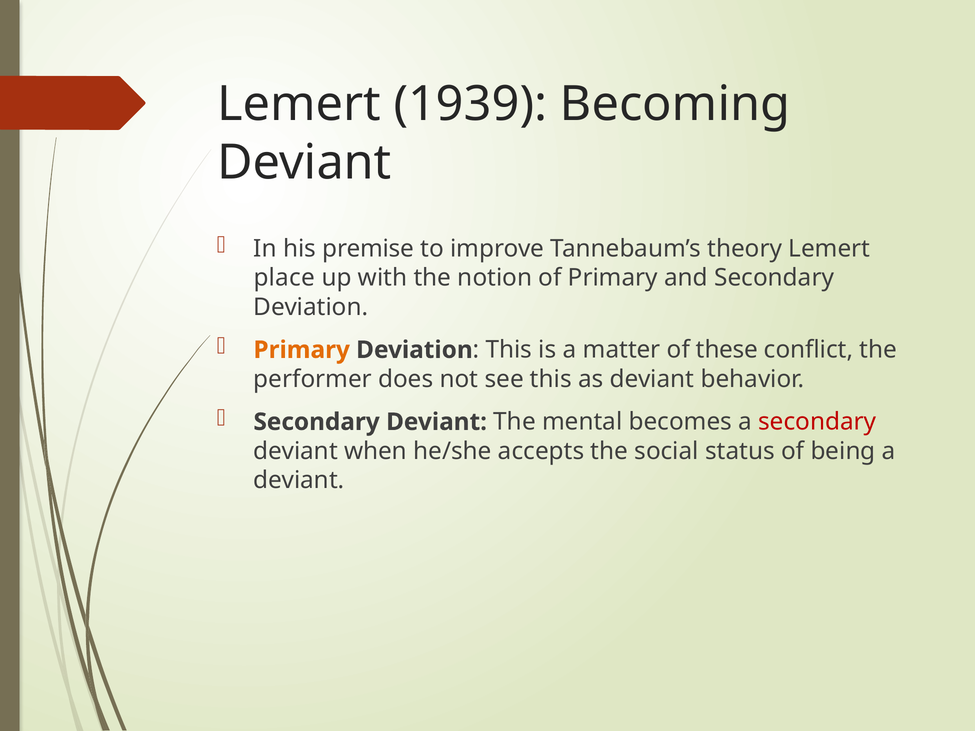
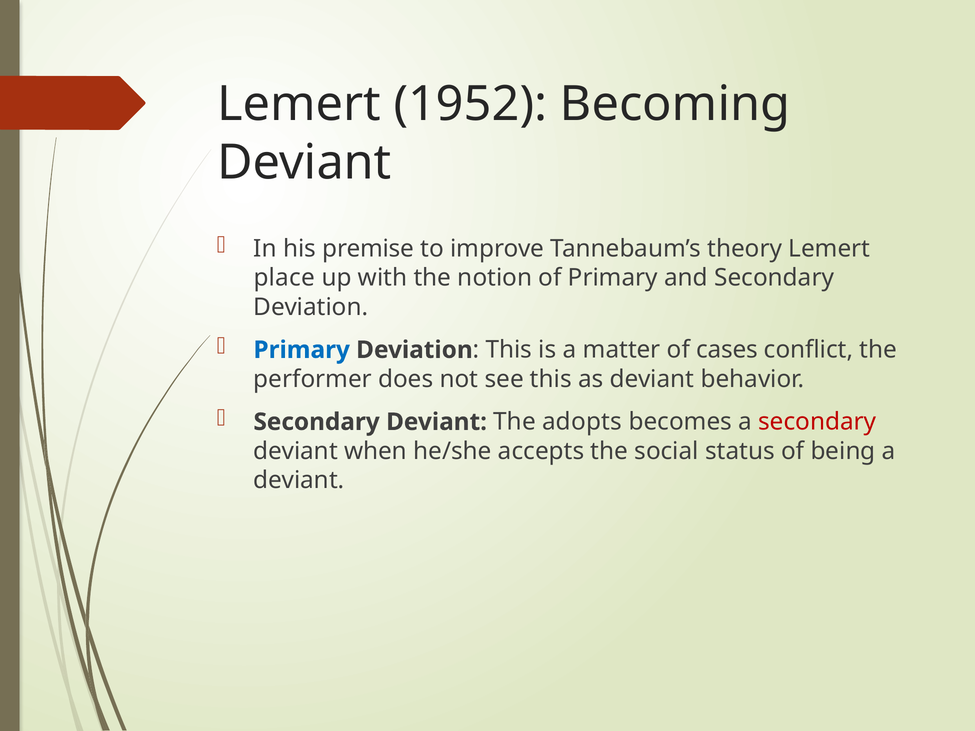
1939: 1939 -> 1952 (470, 104)
Primary colour: orange -> blue (302, 350)
these: these -> cases (727, 350)
mental: mental -> adopts (582, 422)
